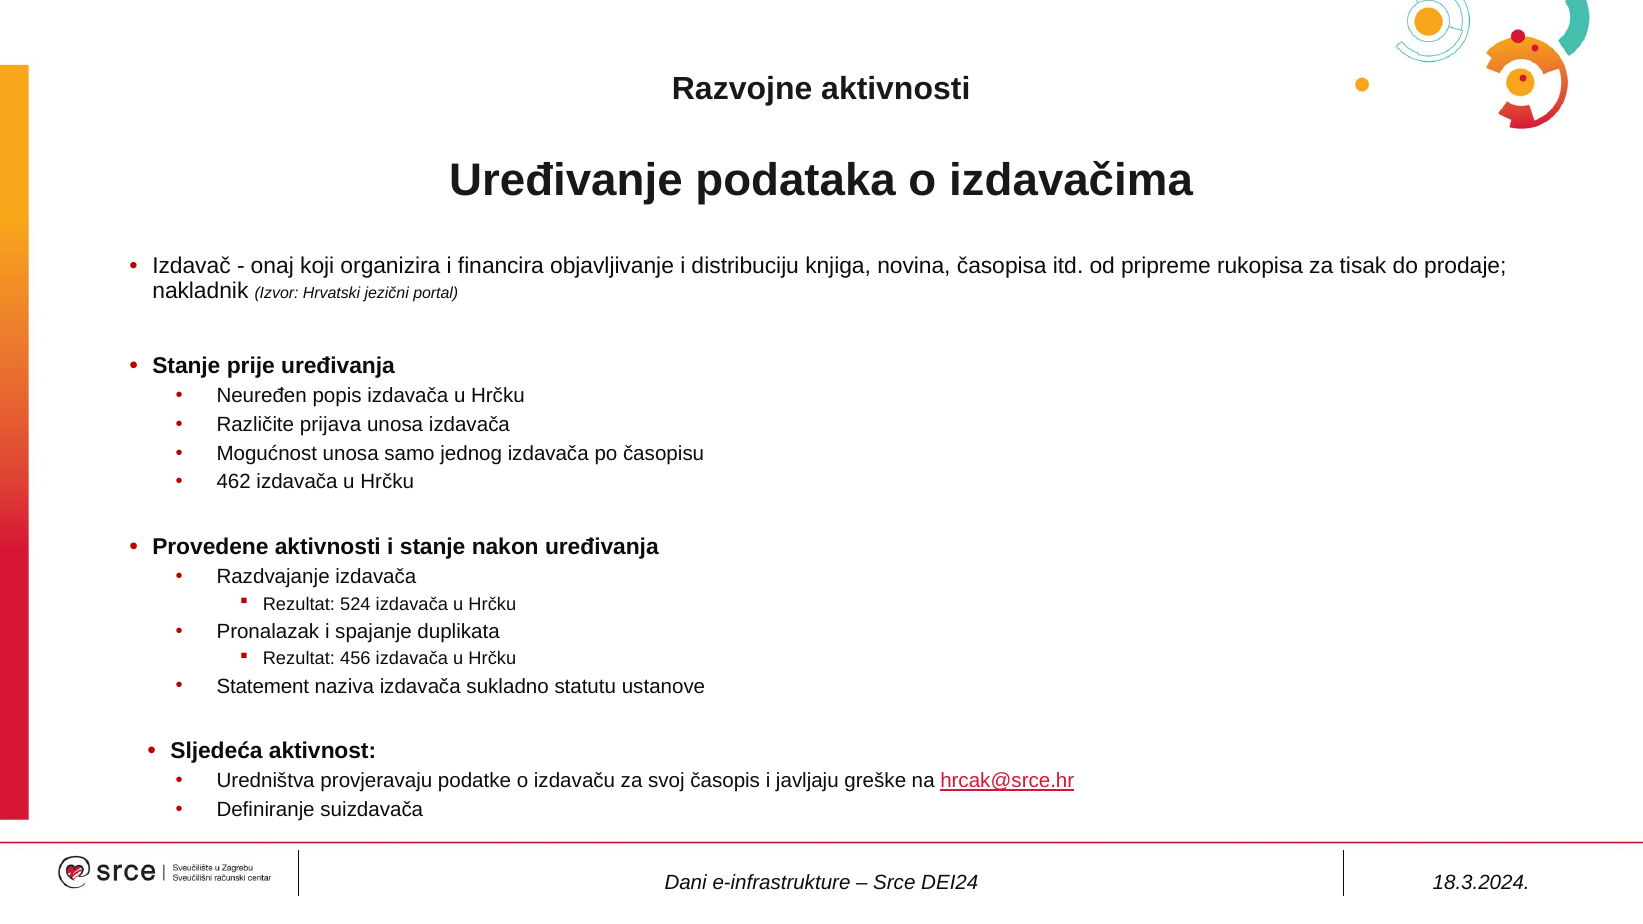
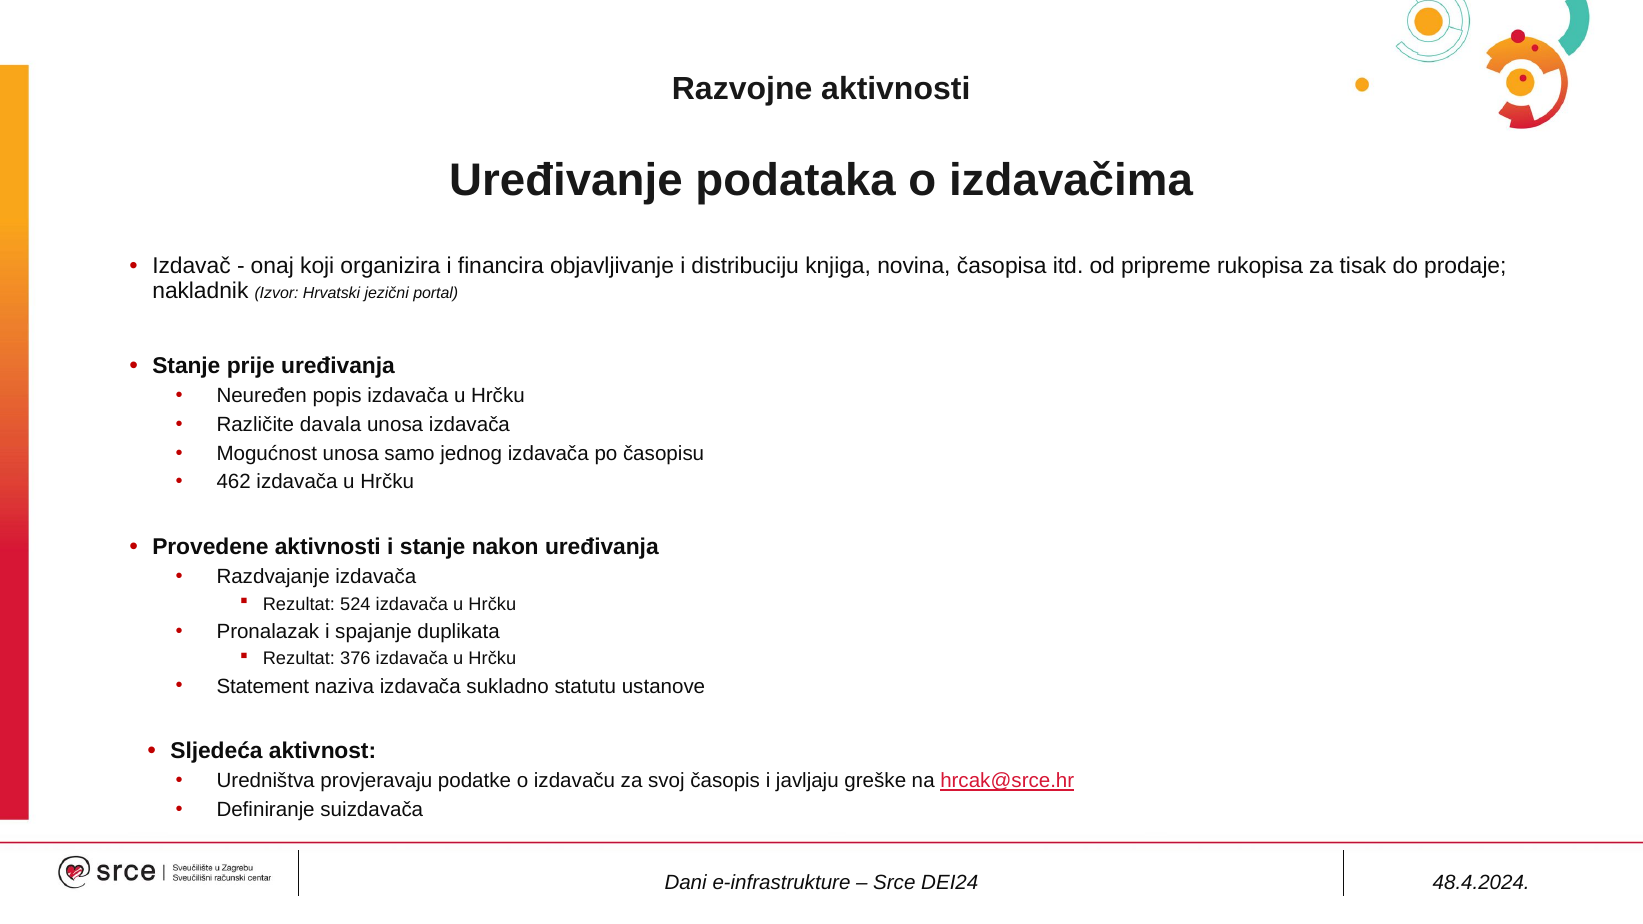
prijava: prijava -> davala (331, 425)
456: 456 -> 376 (355, 659)
18.3.2024: 18.3.2024 -> 48.4.2024 (1481, 882)
